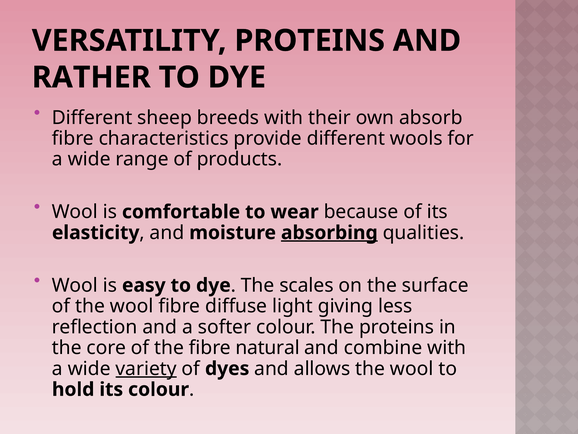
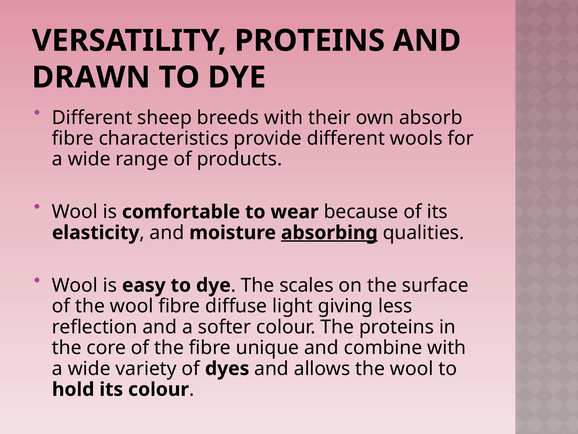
RATHER: RATHER -> DRAWN (91, 77)
natural: natural -> unique (267, 347)
variety underline: present -> none (146, 368)
